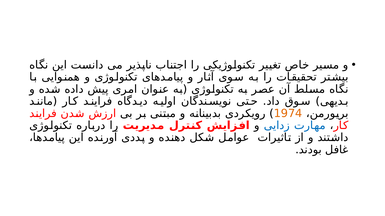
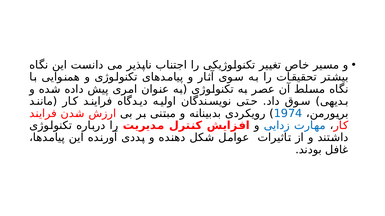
1974 colour: orange -> blue (288, 114)
